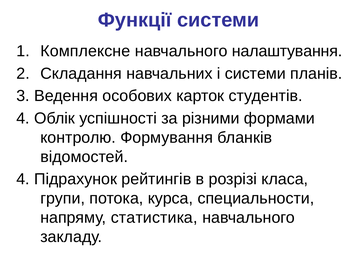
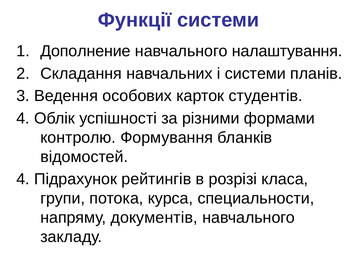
Комплексне: Комплексне -> Дополнение (85, 51)
статистика: статистика -> документів (154, 218)
